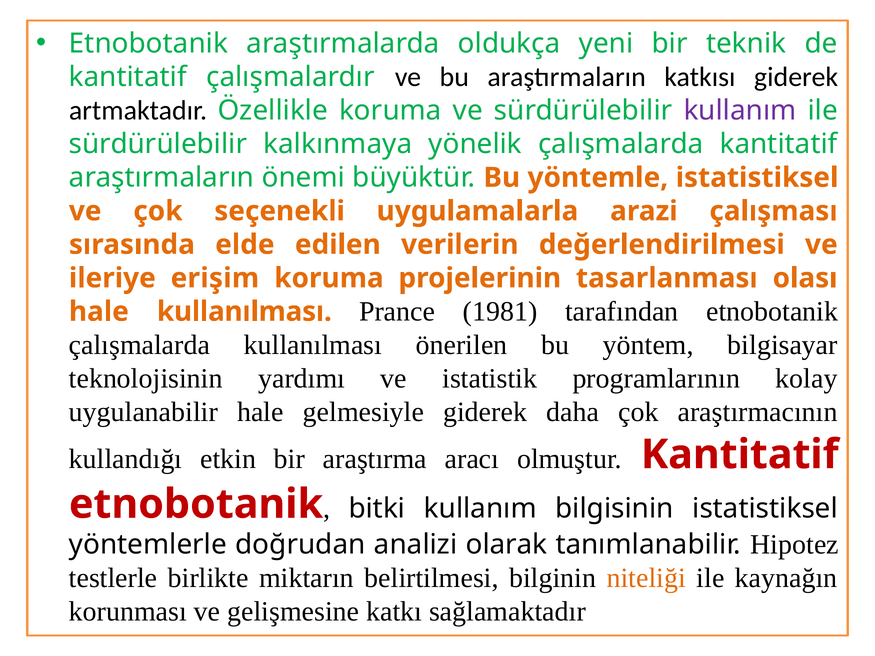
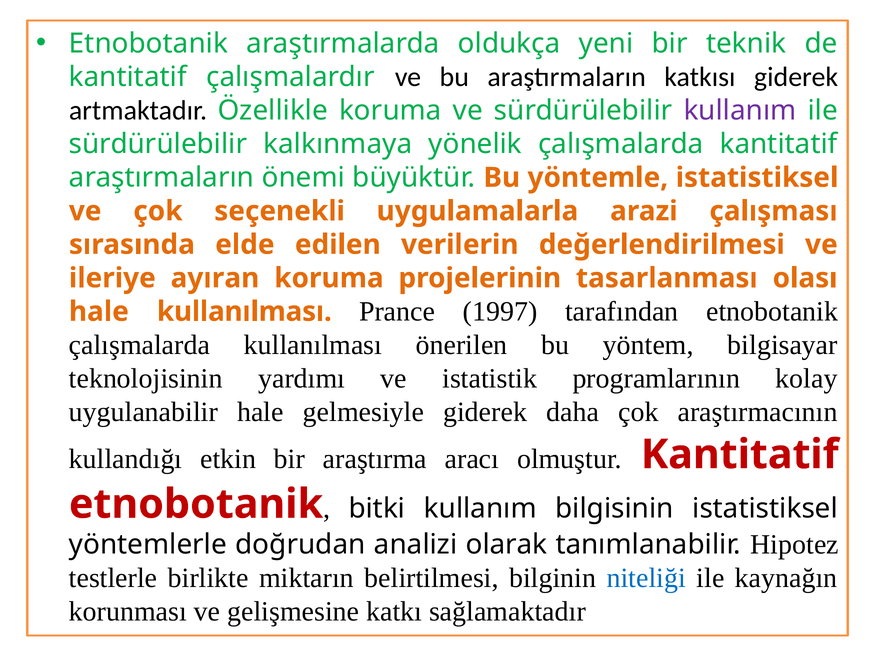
erişim: erişim -> ayıran (215, 278)
1981: 1981 -> 1997 (500, 312)
niteliği colour: orange -> blue (646, 578)
